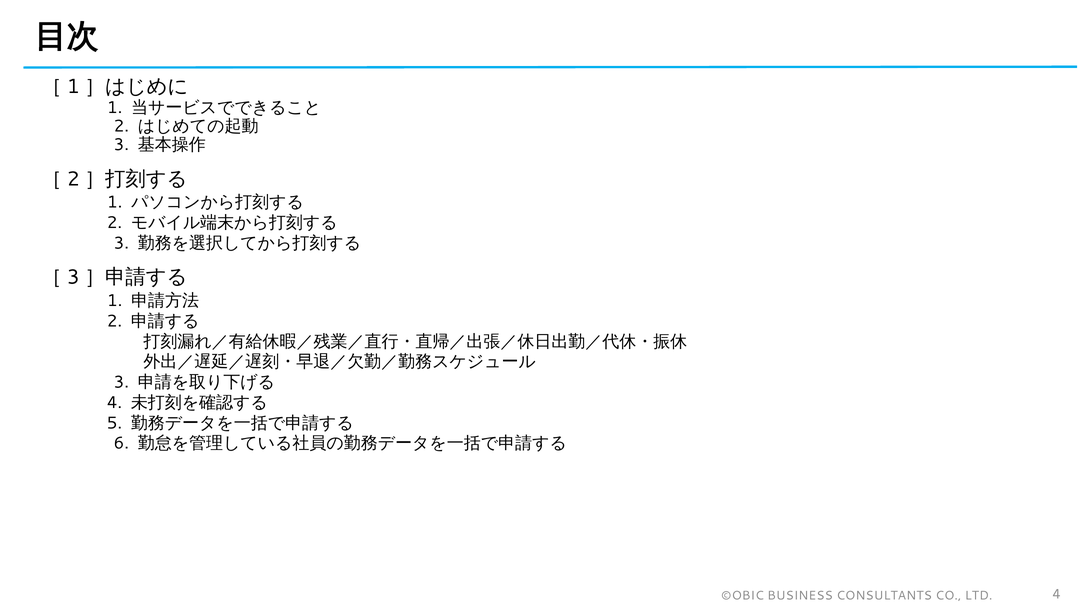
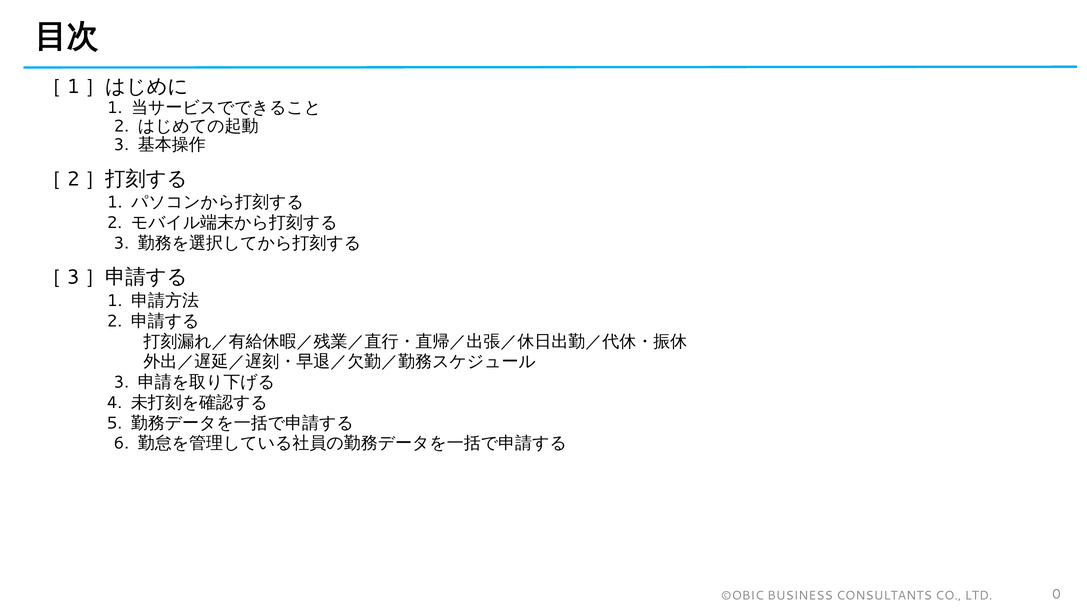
LTD 4: 4 -> 0 (1057, 595)
